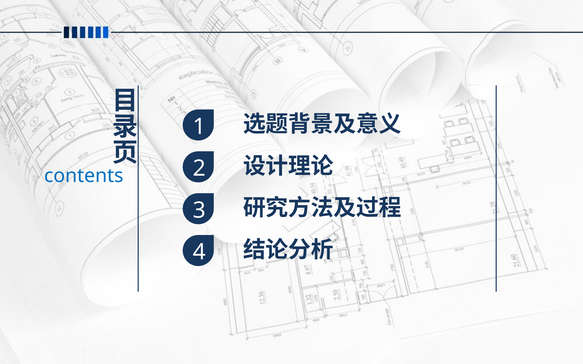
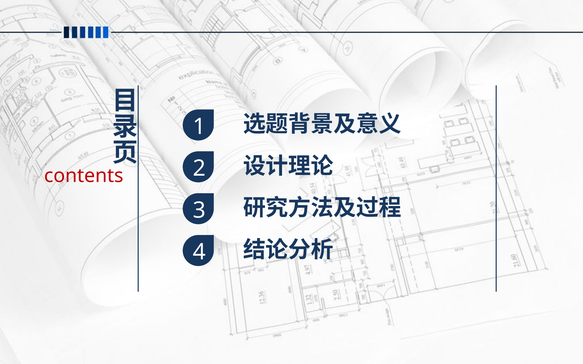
contents colour: blue -> red (84, 176)
